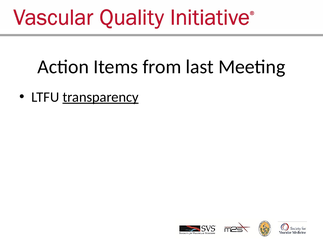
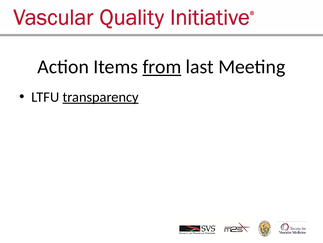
from underline: none -> present (162, 67)
